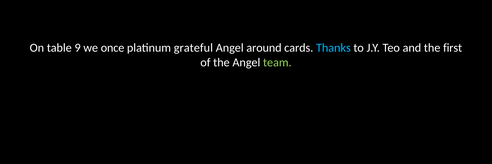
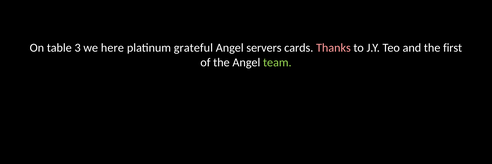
9: 9 -> 3 (78, 48)
once: once -> here (112, 48)
around: around -> servers (264, 48)
Thanks colour: light blue -> pink (333, 48)
